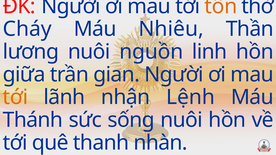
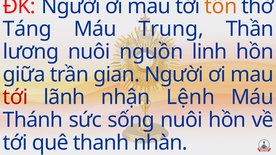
Cháy: Cháy -> Táng (27, 29)
Nhiêu: Nhiêu -> Trung (171, 29)
tới colour: orange -> red (15, 97)
